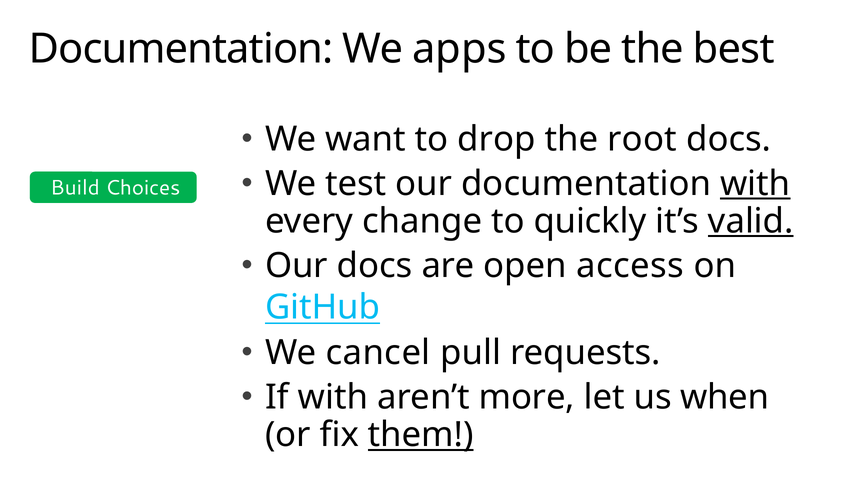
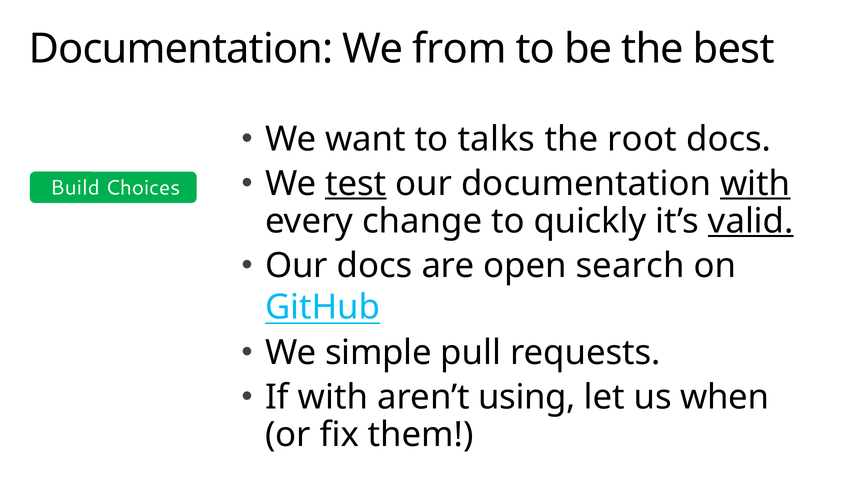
apps: apps -> from (460, 49)
drop: drop -> talks (496, 139)
test underline: none -> present (356, 183)
access: access -> search (630, 266)
cancel: cancel -> simple (378, 353)
more: more -> using (527, 397)
them underline: present -> none (421, 435)
